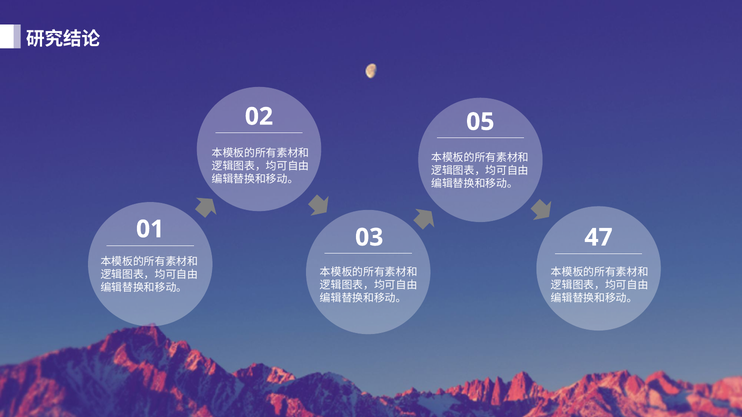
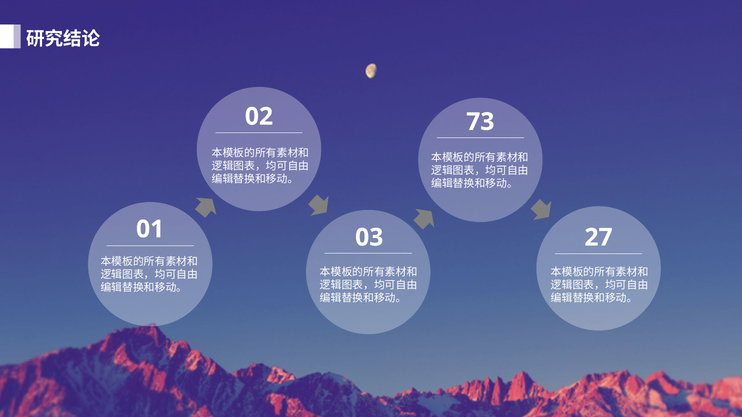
05: 05 -> 73 (480, 122)
47: 47 -> 27 (599, 238)
